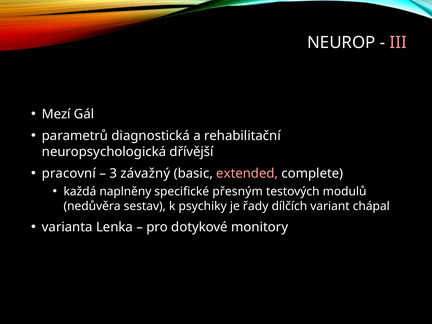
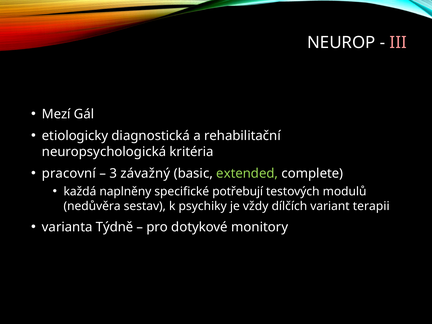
parametrů: parametrů -> etiologicky (75, 136)
dřívější: dřívější -> kritéria (192, 152)
extended colour: pink -> light green (247, 174)
přesným: přesným -> potřebují (238, 192)
řady: řady -> vždy (256, 206)
chápal: chápal -> terapii (371, 206)
Lenka: Lenka -> Týdně (115, 227)
